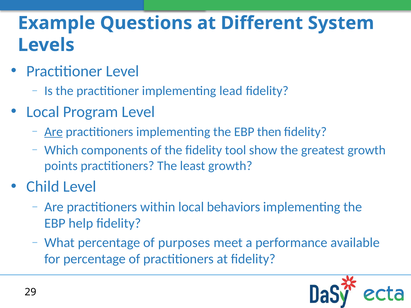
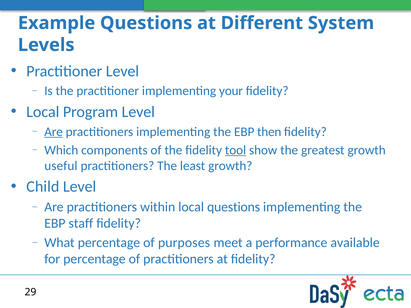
lead: lead -> your (231, 91)
tool underline: none -> present (236, 150)
points: points -> useful (61, 166)
local behaviors: behaviors -> questions (234, 207)
help: help -> staff (81, 224)
